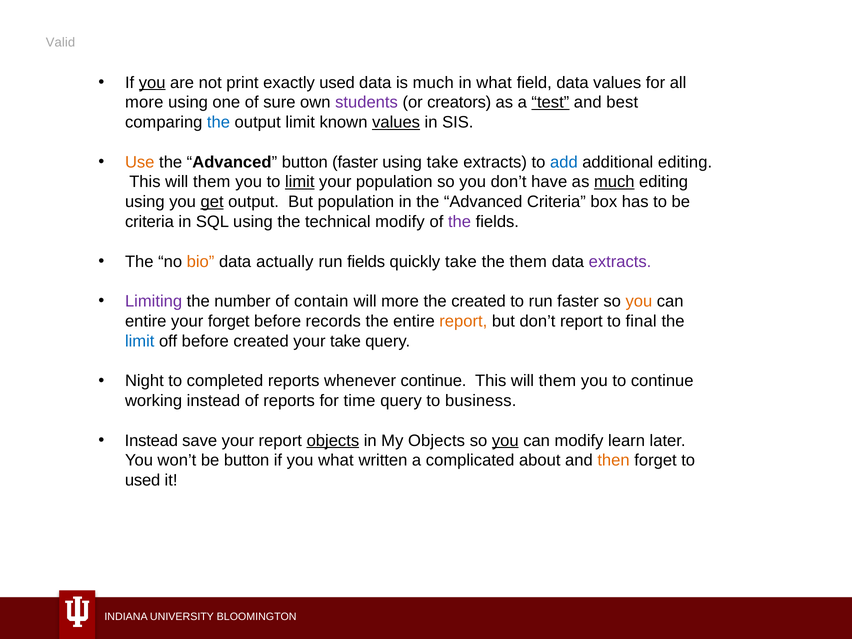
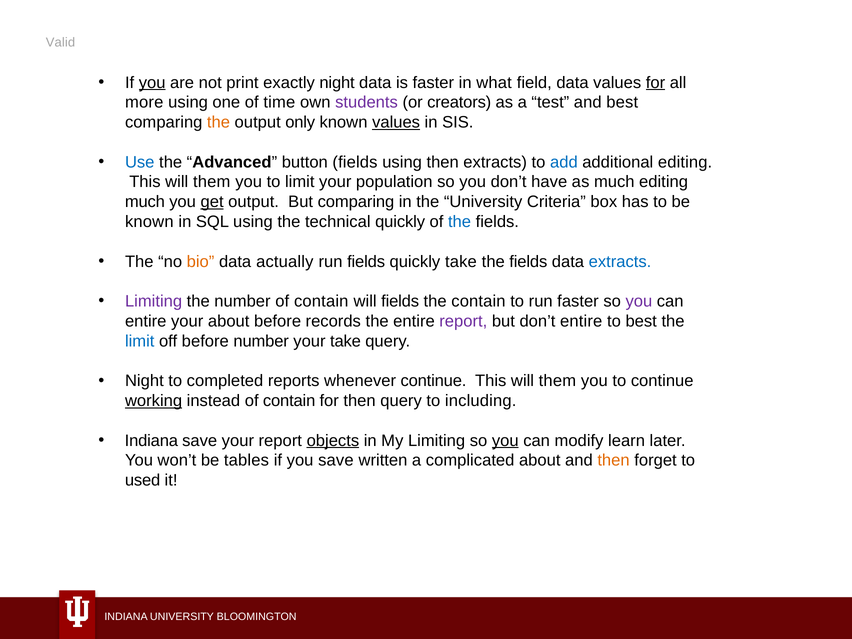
exactly used: used -> night (337, 83)
is much: much -> faster (433, 83)
for underline: none -> present (656, 83)
sure: sure -> time (279, 102)
test underline: present -> none (550, 102)
the colour: blue -> orange (219, 122)
output limit: limit -> only (300, 122)
Use colour: orange -> blue (140, 162)
button faster: faster -> fields (355, 162)
using take: take -> then (443, 162)
limit underline: present -> none (300, 182)
much underline: present -> none (614, 182)
using: using -> much (145, 202)
But population: population -> comparing (356, 202)
in the Advanced: Advanced -> University (483, 202)
criteria: criteria -> known (149, 222)
technical modify: modify -> quickly (400, 222)
the colour: purple -> blue (459, 222)
them: them -> fields (528, 262)
extracts colour: purple -> blue (620, 262)
will more: more -> fields (400, 301)
the created: created -> contain (478, 301)
you colour: orange -> purple (639, 301)
your forget: forget -> about (229, 321)
report colour: orange -> purple (463, 321)
don’t report: report -> entire (581, 321)
to final: final -> best (641, 321)
before created: created -> number (261, 341)
working underline: none -> present (154, 401)
instead of reports: reports -> contain (289, 401)
for time: time -> then (360, 401)
business: business -> including (481, 401)
Instead: Instead -> Indiana (151, 441)
My Objects: Objects -> Limiting (437, 441)
be button: button -> tables (246, 460)
you what: what -> save (336, 460)
